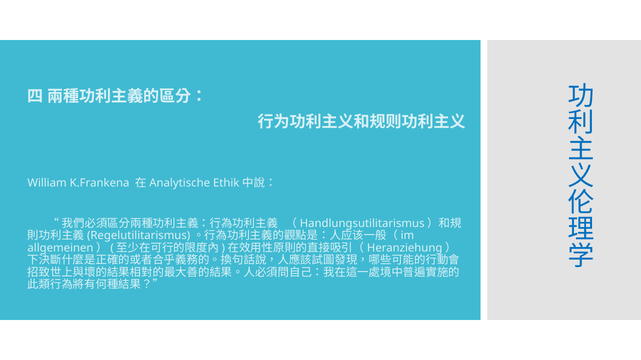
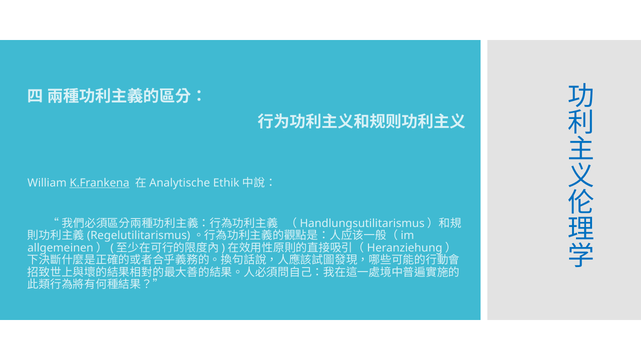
K.Frankena underline: none -> present (100, 183)
